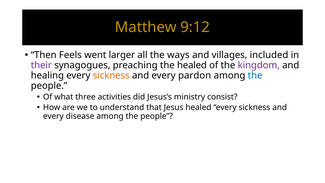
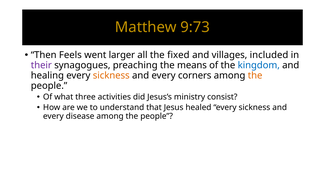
9:12: 9:12 -> 9:73 (195, 27)
ways: ways -> fixed (178, 55)
the healed: healed -> means (192, 65)
kingdom colour: purple -> blue (259, 65)
pardon: pardon -> corners (195, 75)
the colour: blue -> orange (255, 75)
